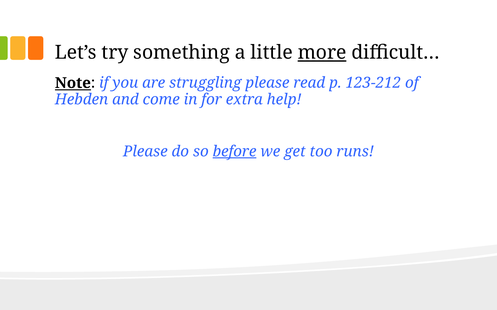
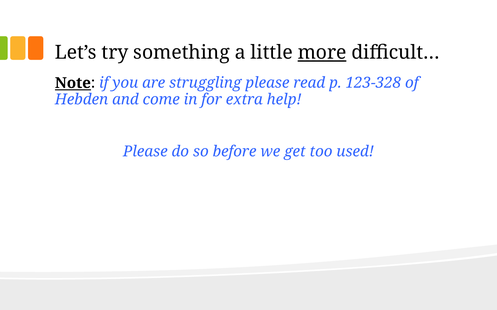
123-212: 123-212 -> 123-328 (373, 83)
before underline: present -> none (235, 152)
runs: runs -> used (355, 152)
